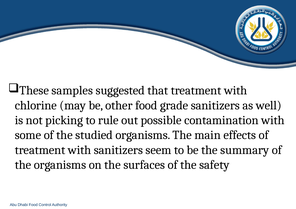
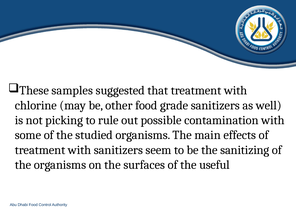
summary: summary -> sanitizing (245, 150)
safety: safety -> useful (214, 165)
